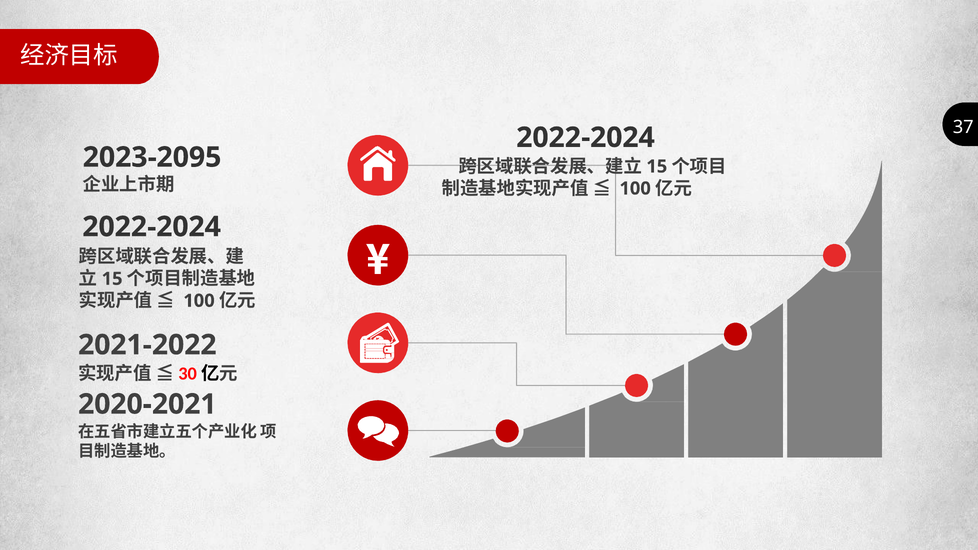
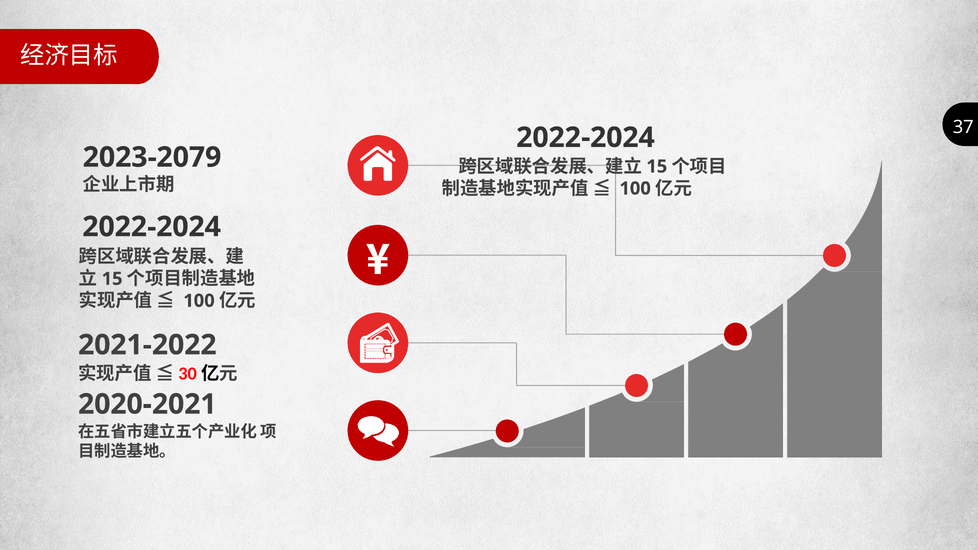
2023-2095: 2023-2095 -> 2023-2079 (152, 157)
